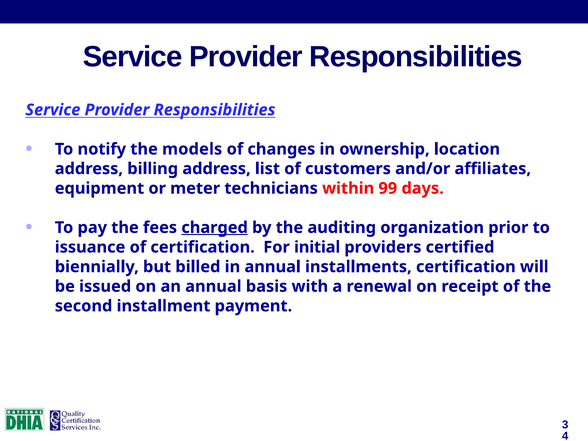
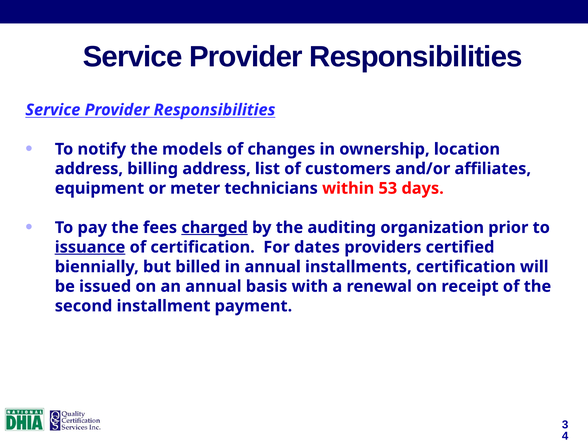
99: 99 -> 53 (388, 188)
issuance underline: none -> present (90, 247)
initial: initial -> dates (317, 247)
